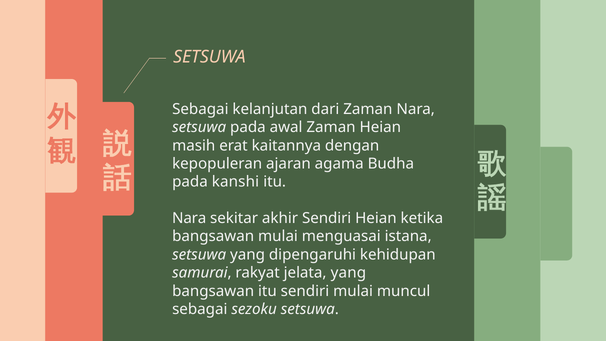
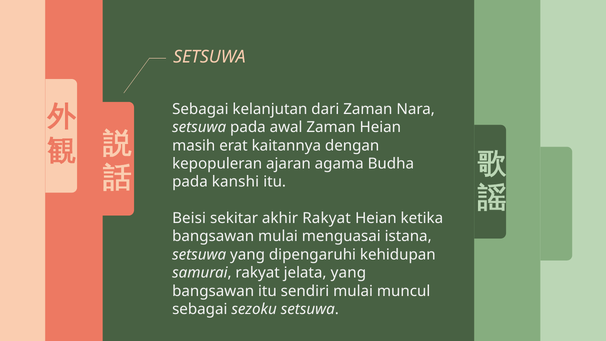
Nara: Nara -> Beisi (189, 218)
akhir Sendiri: Sendiri -> Rakyat (327, 218)
